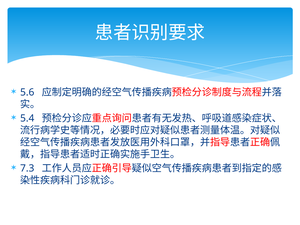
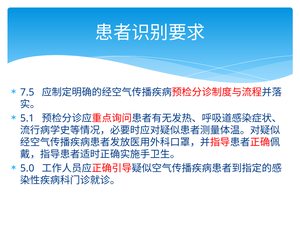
5.6: 5.6 -> 7.5 (27, 92)
5.4: 5.4 -> 5.1 (27, 118)
7.3: 7.3 -> 5.0 (27, 168)
